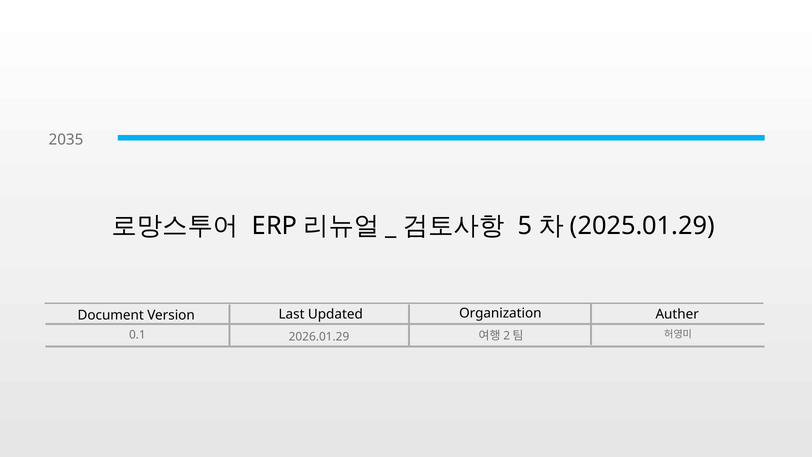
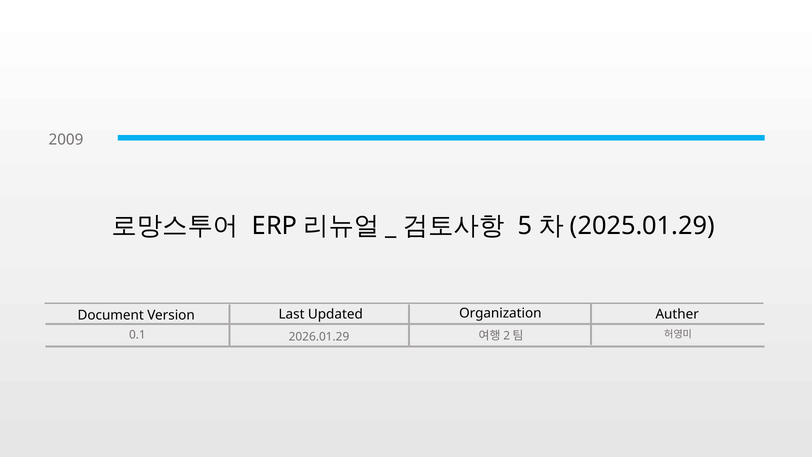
2035: 2035 -> 2009 (66, 140)
